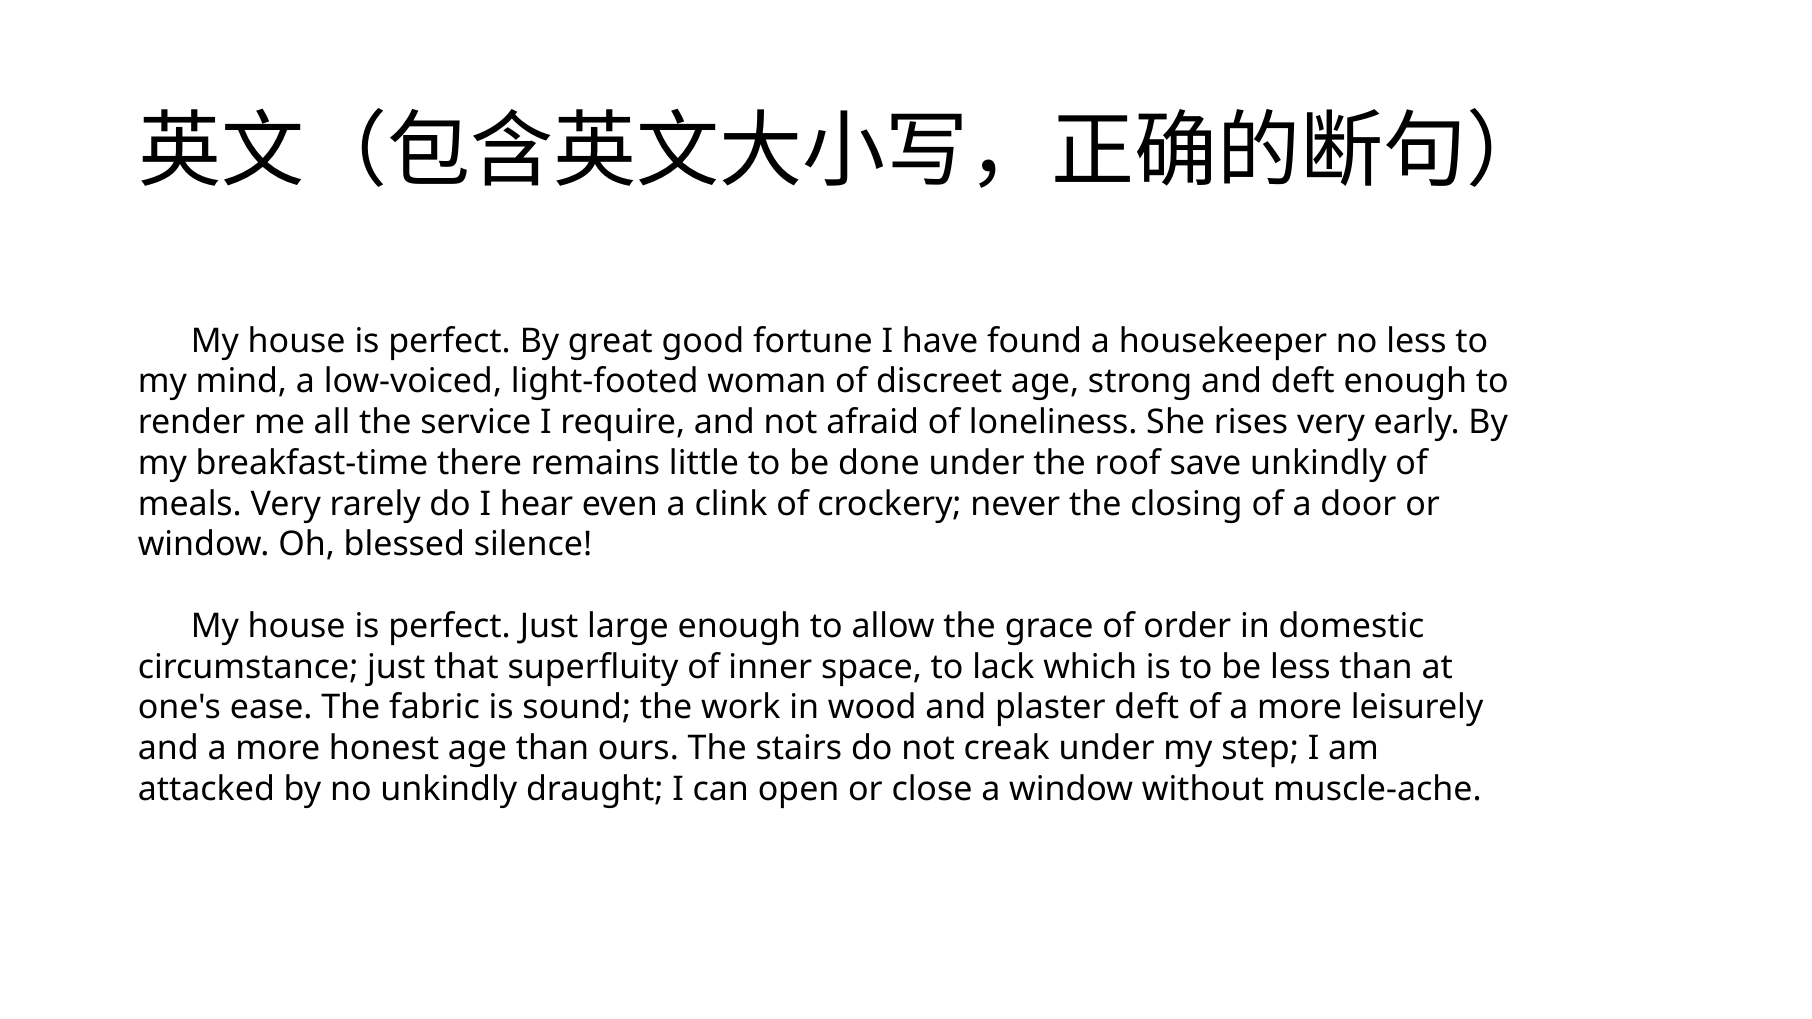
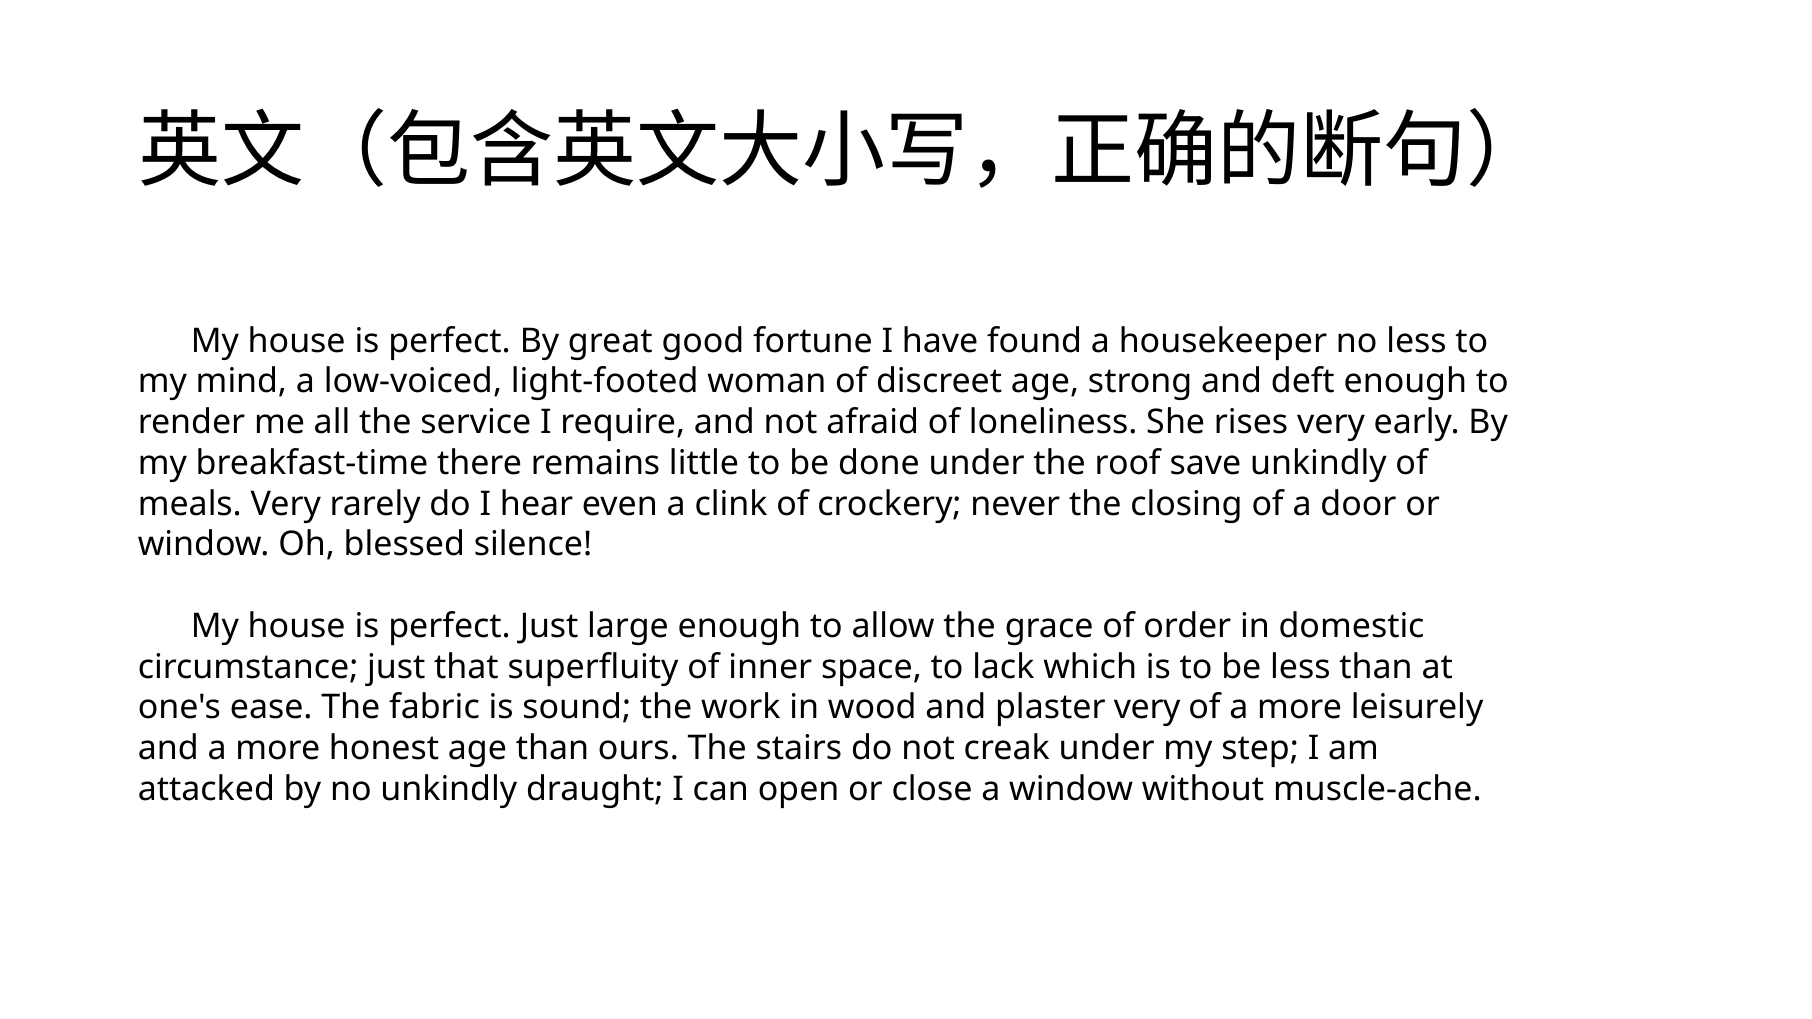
plaster deft: deft -> very (1147, 708)
